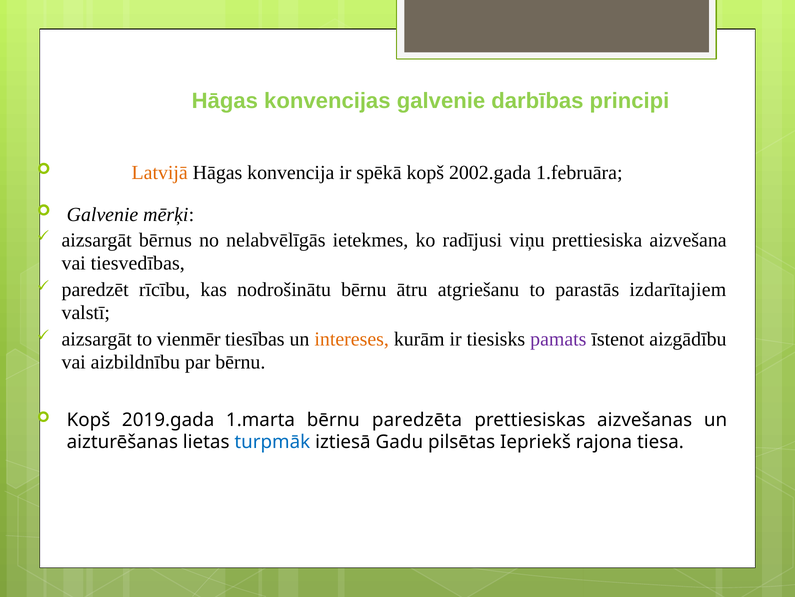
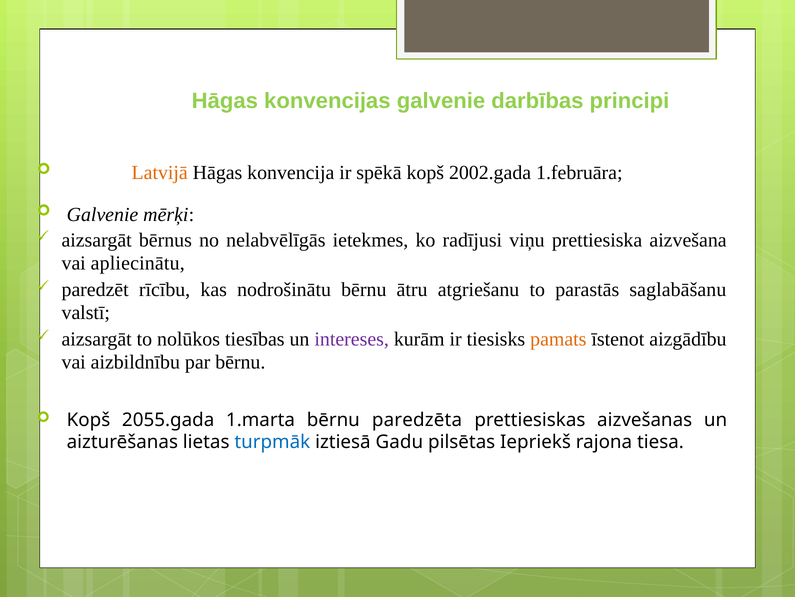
tiesvedības: tiesvedības -> apliecinātu (138, 263)
izdarītajiem: izdarītajiem -> saglabāšanu (678, 289)
vienmēr: vienmēr -> nolūkos (189, 339)
intereses colour: orange -> purple (352, 339)
pamats colour: purple -> orange (558, 339)
2019.gada: 2019.gada -> 2055.gada (168, 420)
